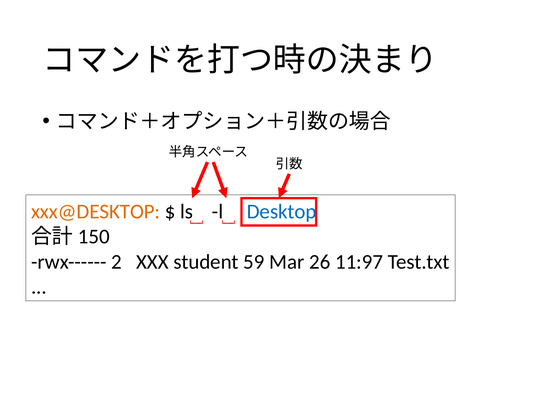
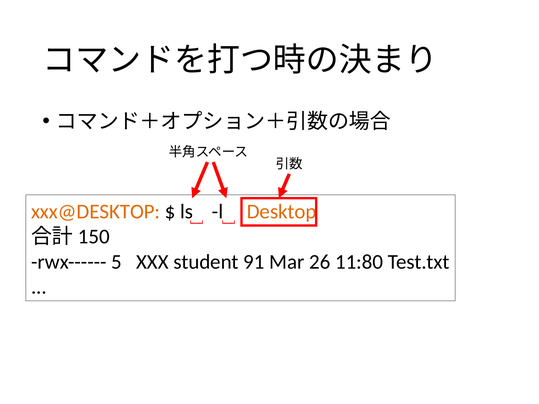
Desktop colour: blue -> orange (282, 212)
2: 2 -> 5 (117, 262)
59: 59 -> 91 (254, 262)
11:97: 11:97 -> 11:80 (359, 262)
